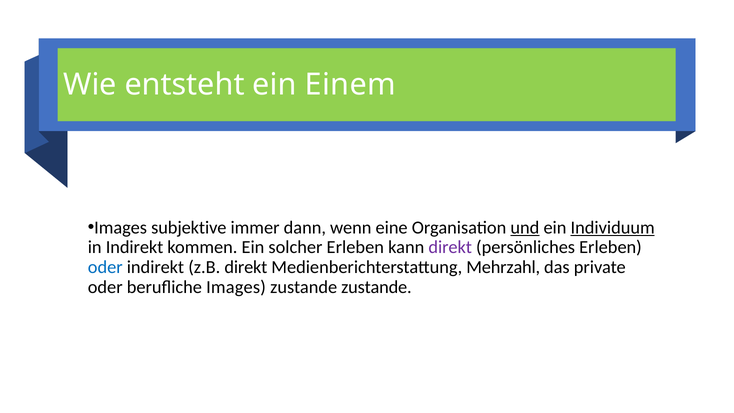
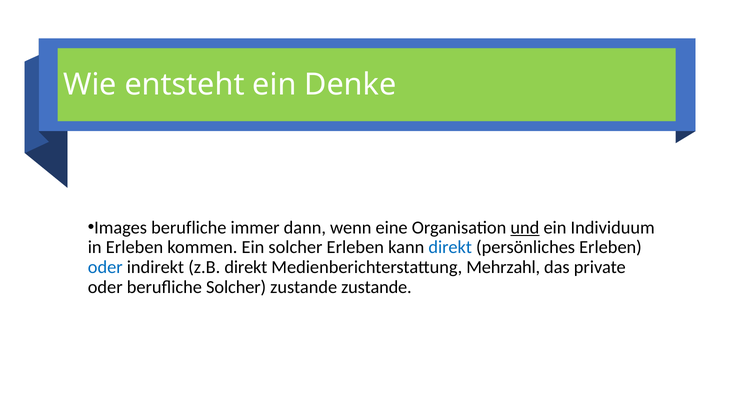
Einem: Einem -> Denke (350, 84)
Images subjektive: subjektive -> berufliche (189, 227)
Individuum underline: present -> none (613, 227)
in Indirekt: Indirekt -> Erleben (135, 247)
direkt colour: purple -> blue (450, 247)
berufliche Images: Images -> Solcher (236, 287)
